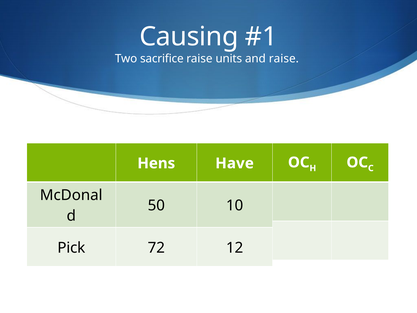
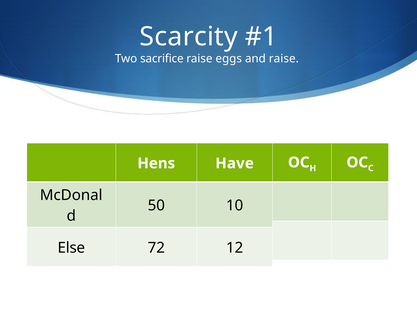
Causing: Causing -> Scarcity (189, 37)
units: units -> eggs (229, 59)
Pick: Pick -> Else (71, 248)
